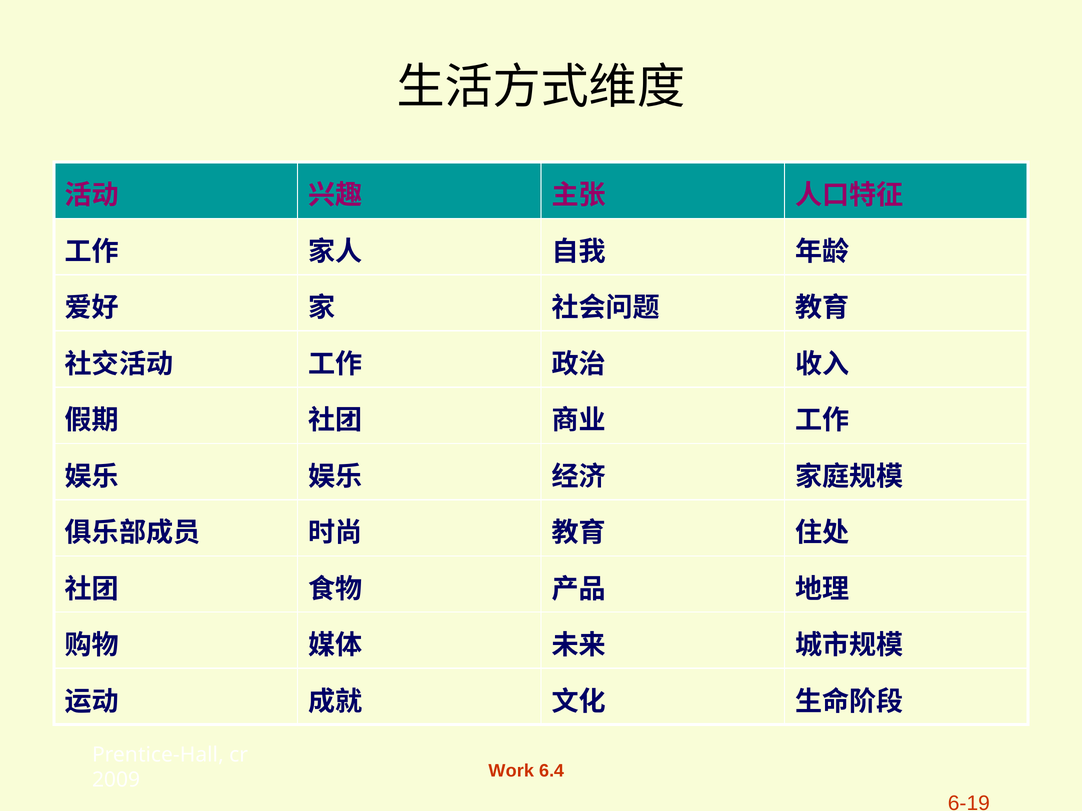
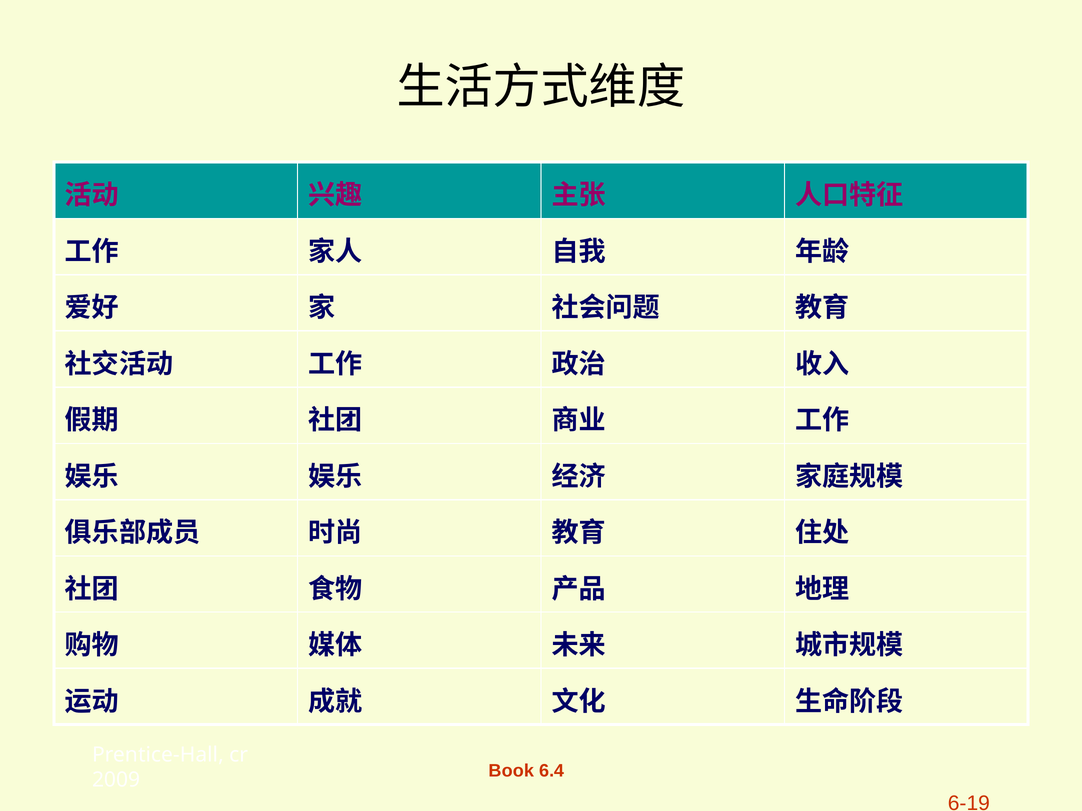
Work: Work -> Book (511, 771)
